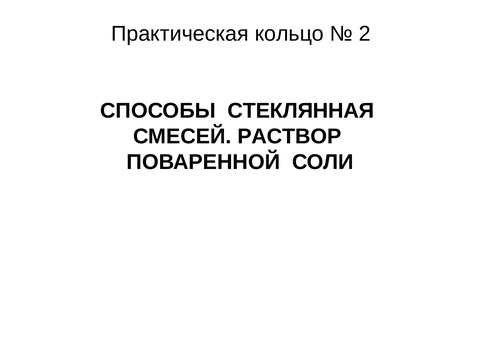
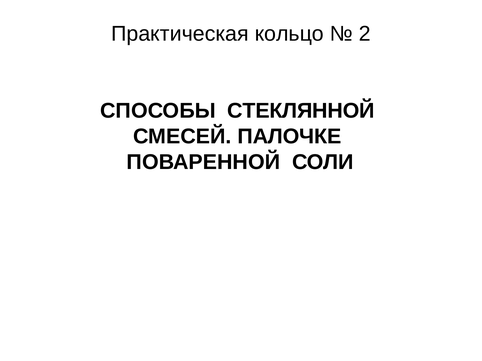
СТЕКЛЯННАЯ: СТЕКЛЯННАЯ -> СТЕКЛЯННОЙ (301, 111)
РАСТВОР: РАСТВОР -> ПАЛОЧКЕ (289, 137)
